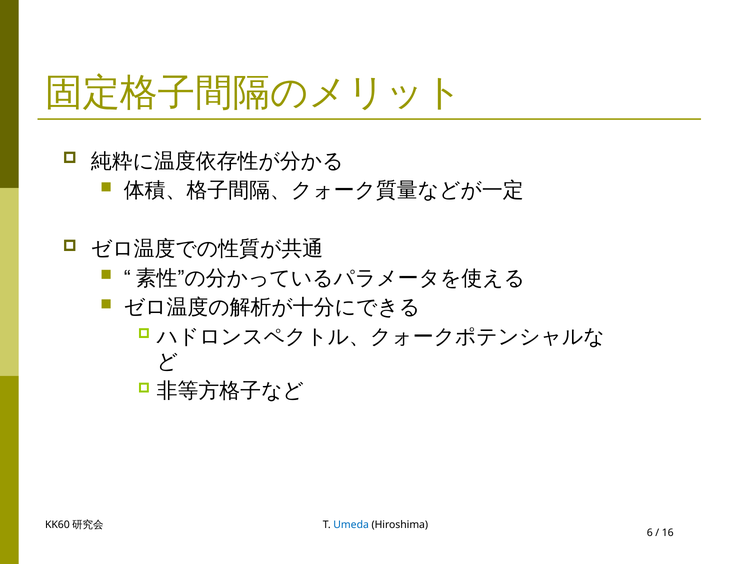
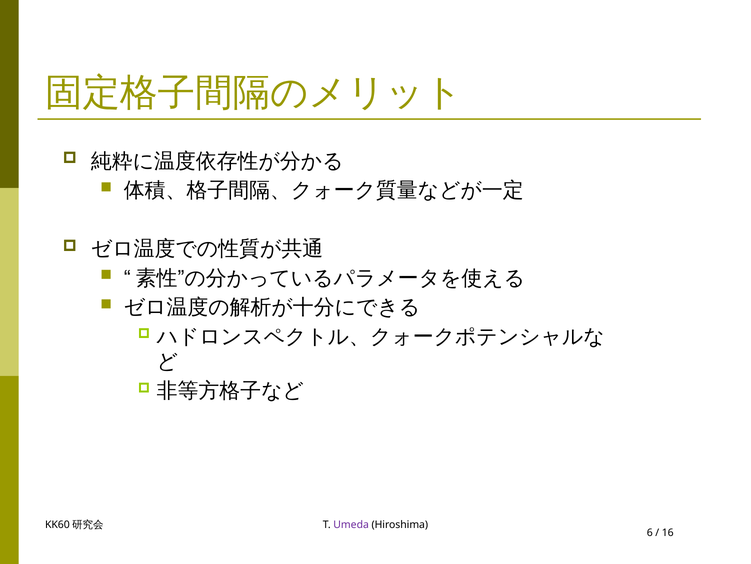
Umeda colour: blue -> purple (351, 524)
